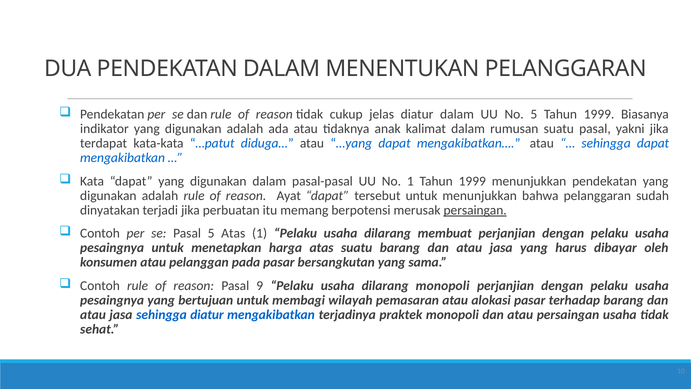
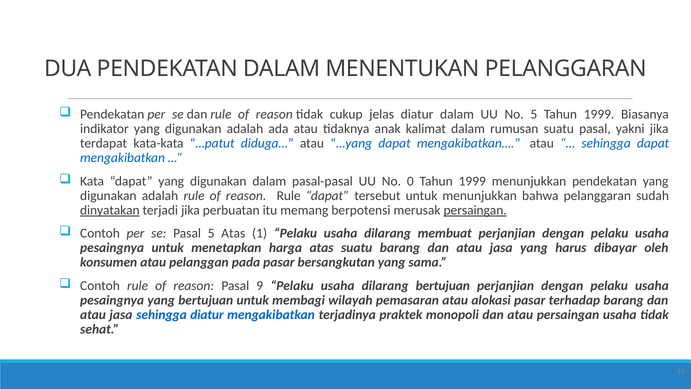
No 1: 1 -> 0 (410, 181)
reason Ayat: Ayat -> Rule (289, 195)
dinyatakan underline: none -> present (110, 210)
dilarang monopoli: monopoli -> bertujuan (443, 286)
